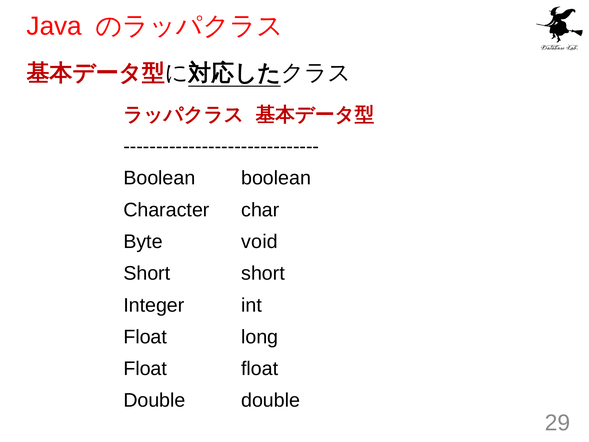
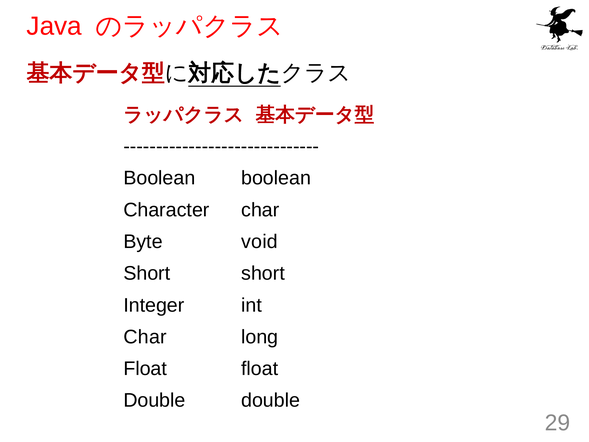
Float: Float -> Char (145, 337)
